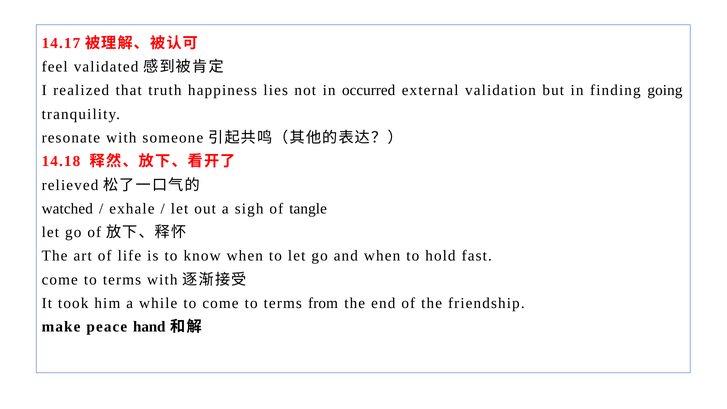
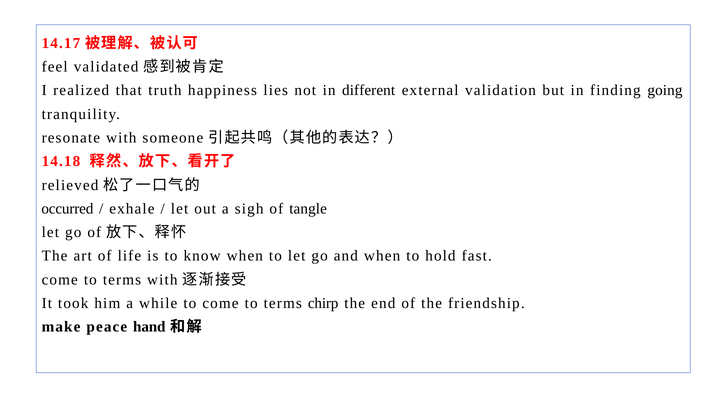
occurred: occurred -> different (369, 90)
watched: watched -> occurred (67, 209)
from: from -> chirp (323, 303)
